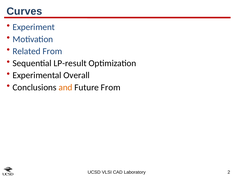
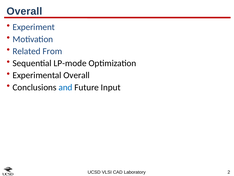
Curves: Curves -> Overall (24, 11)
LP-result: LP-result -> LP-mode (70, 63)
and colour: orange -> blue (65, 87)
Future From: From -> Input (111, 87)
